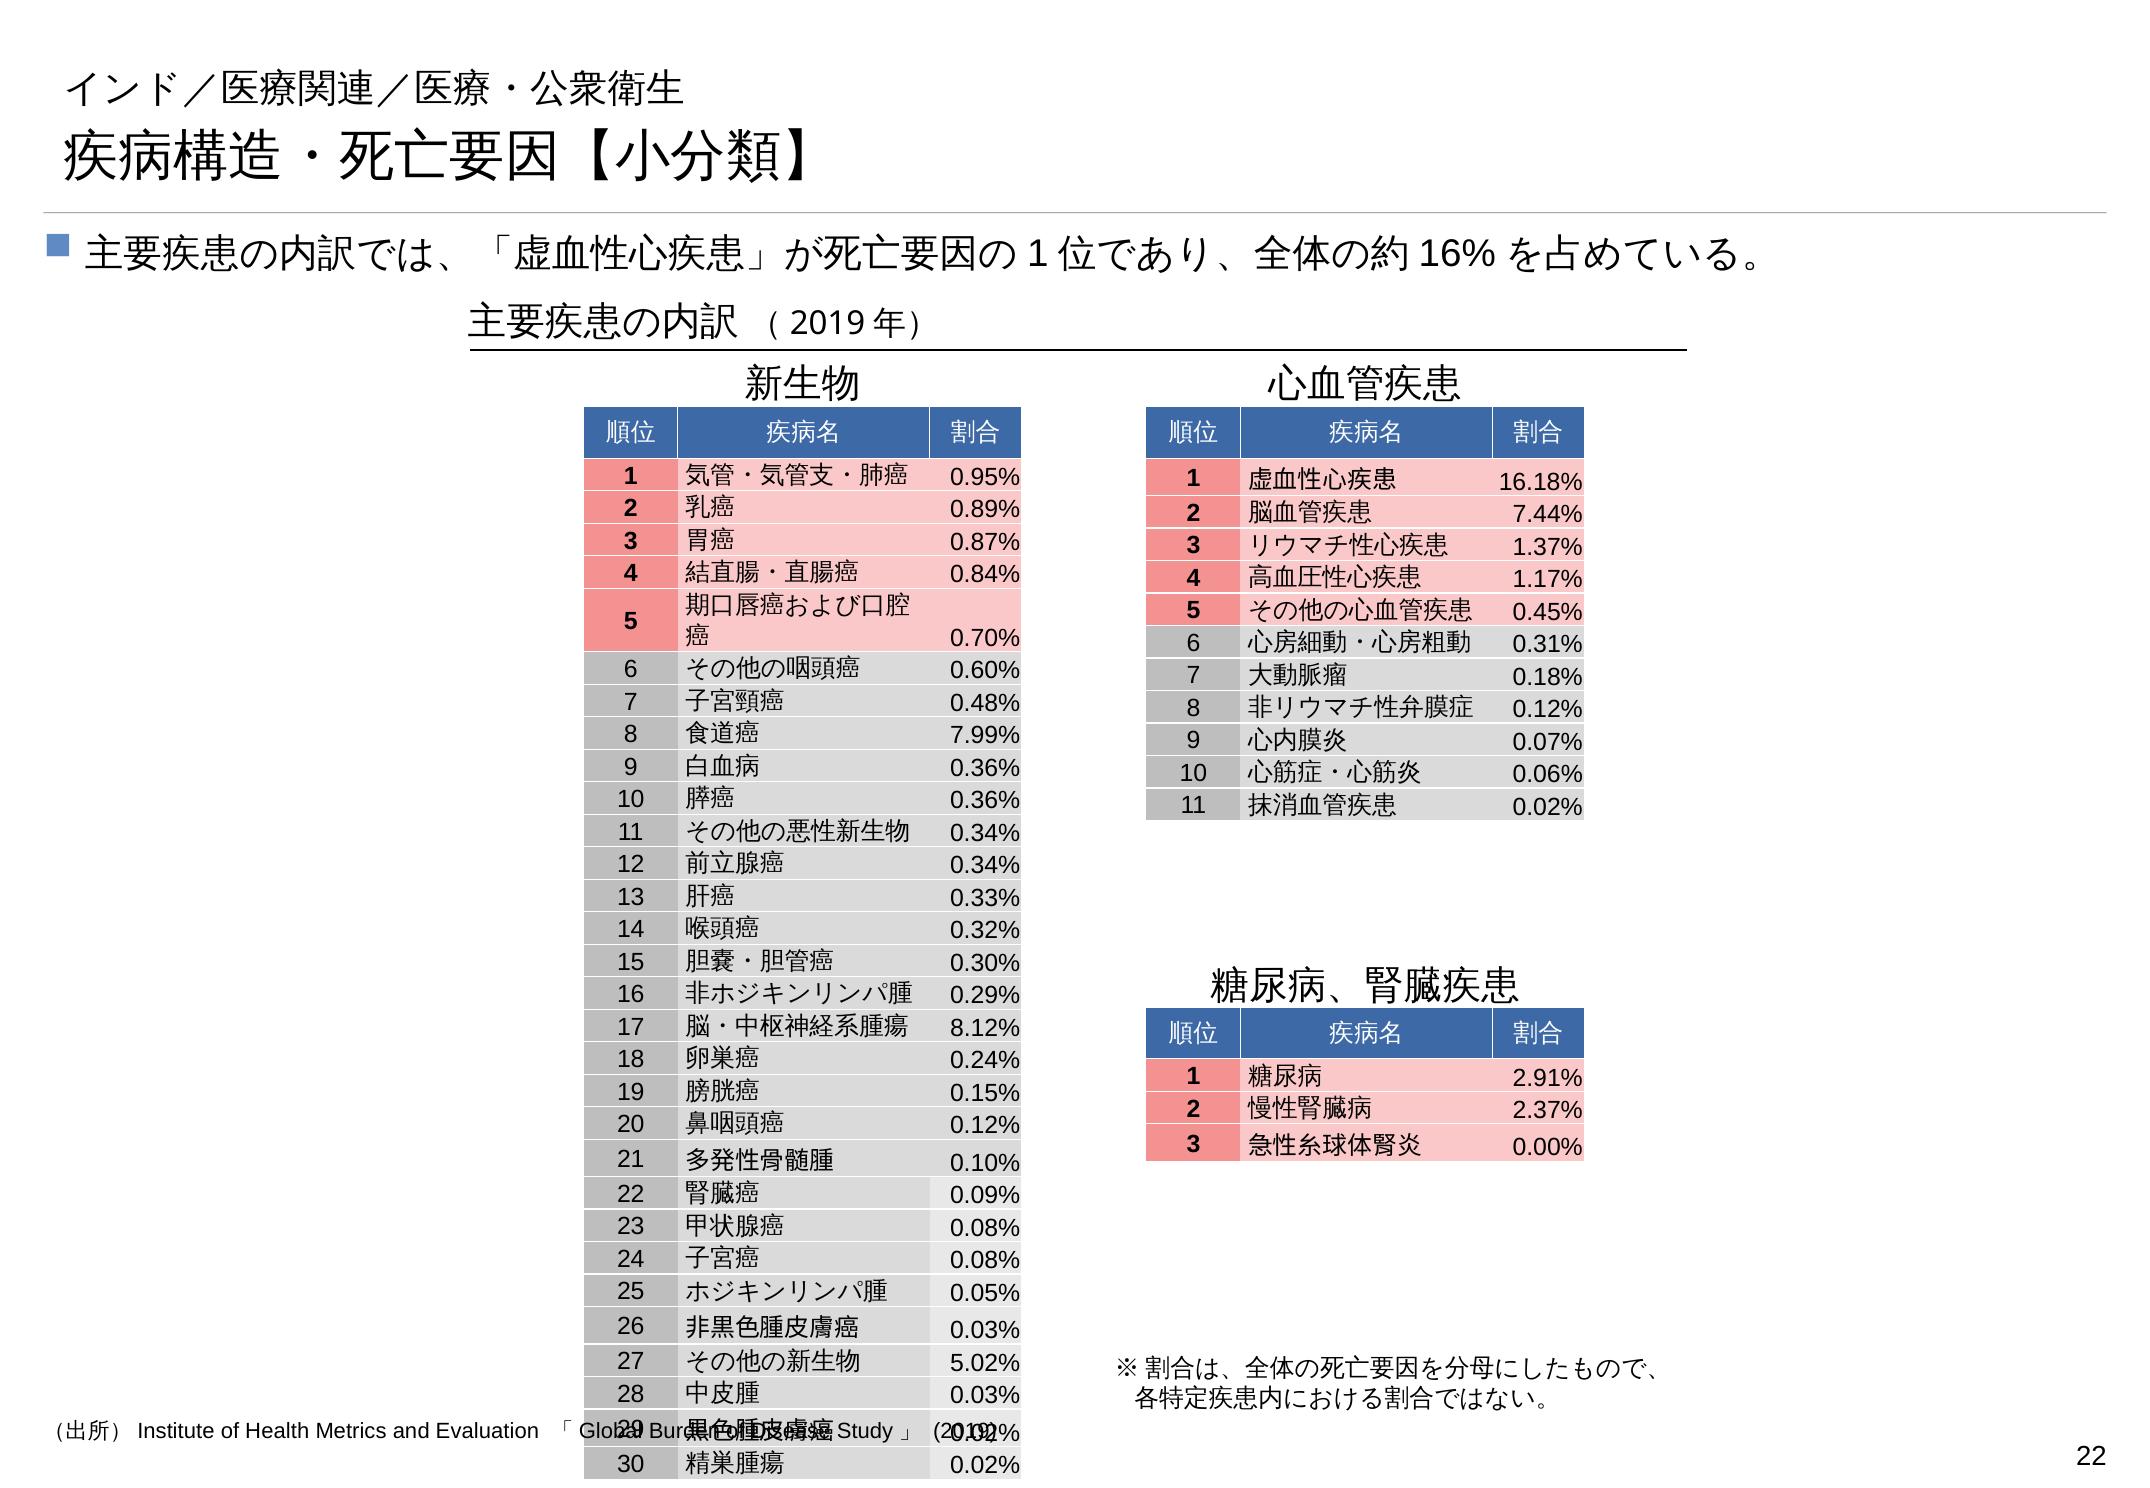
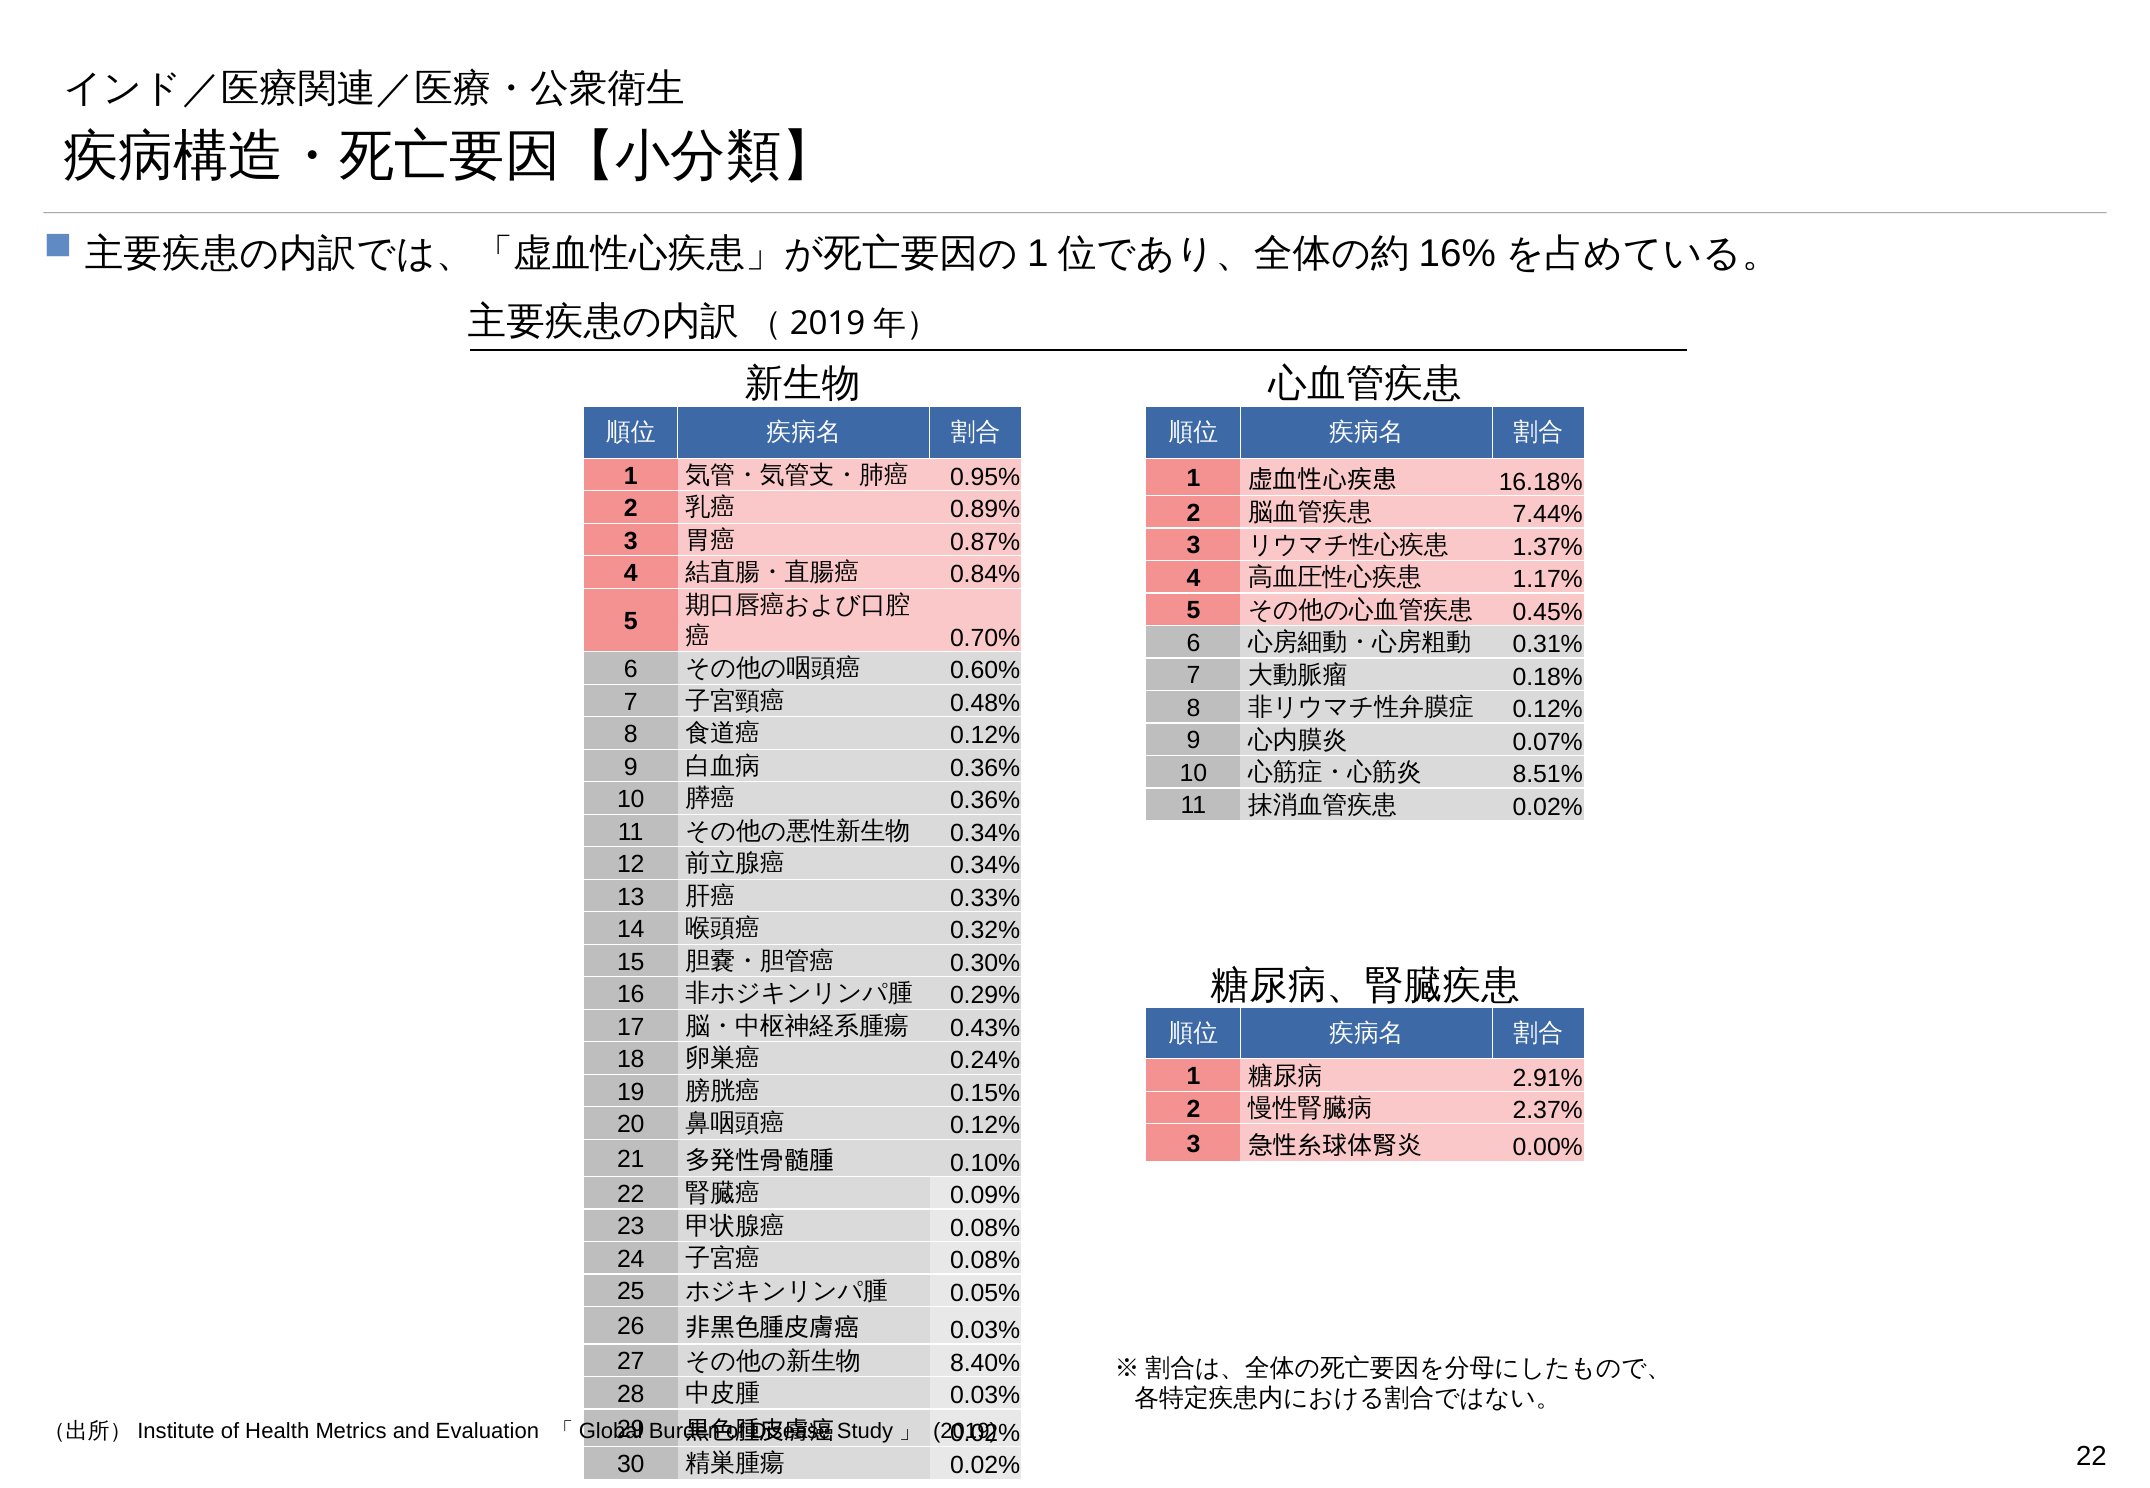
7.99%: 7.99% -> 0.12% (985, 736)
0.06%: 0.06% -> 8.51% (1548, 775)
8.12%: 8.12% -> 0.43% (985, 1028)
5.02%: 5.02% -> 8.40% (985, 1363)
